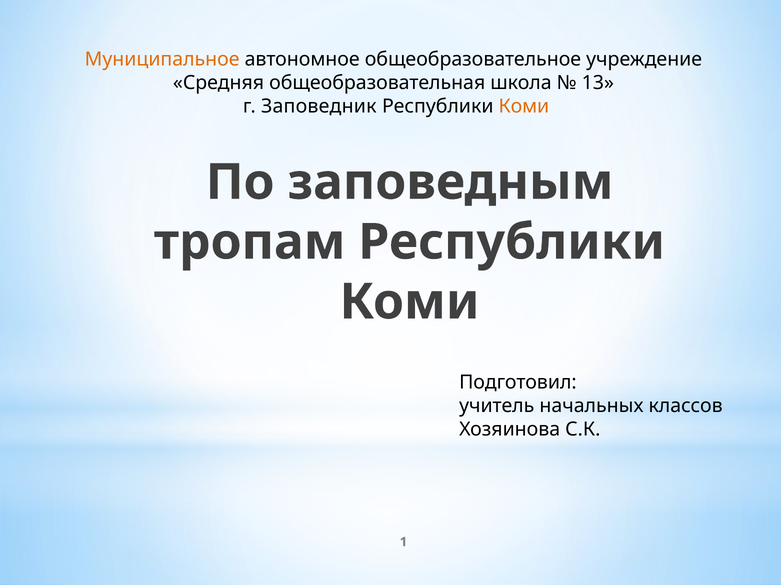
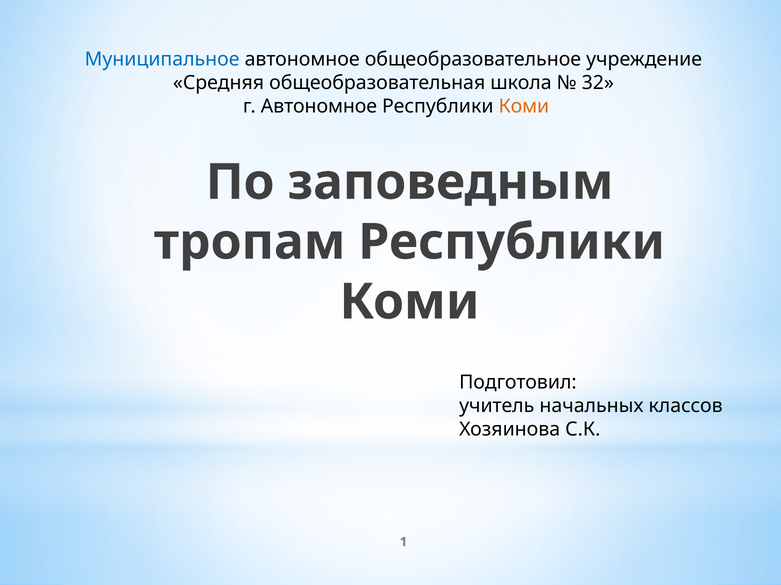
Муниципальное colour: orange -> blue (162, 60)
13: 13 -> 32 (598, 83)
г Заповедник: Заповедник -> Автономное (319, 106)
